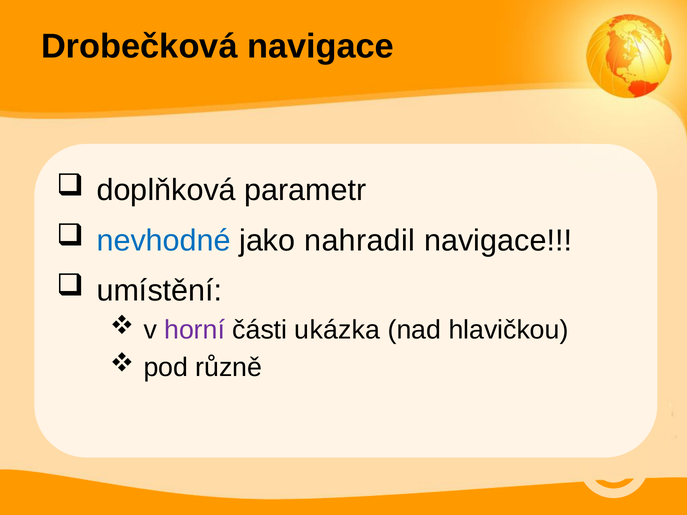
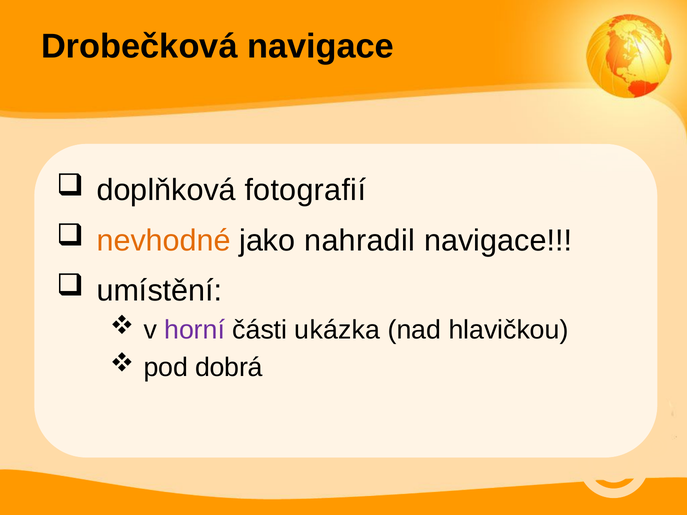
parametr: parametr -> fotografií (305, 190)
nevhodné colour: blue -> orange (164, 241)
různě: různě -> dobrá (229, 368)
